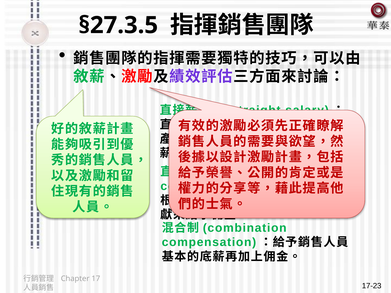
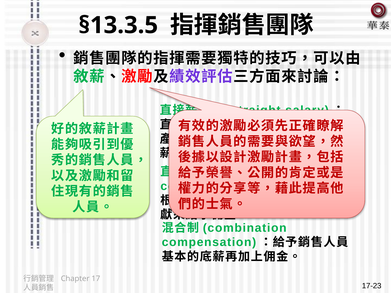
§27.3.5: §27.3.5 -> §13.3.5 (118, 25)
